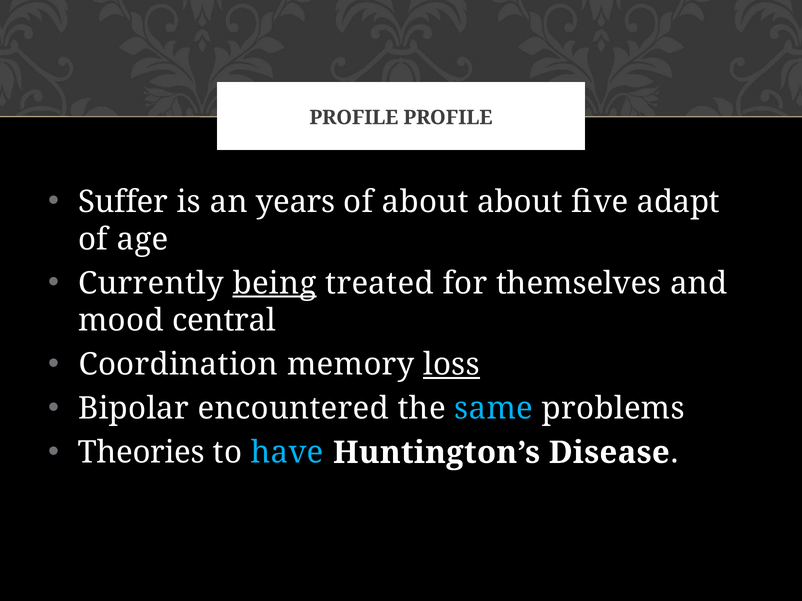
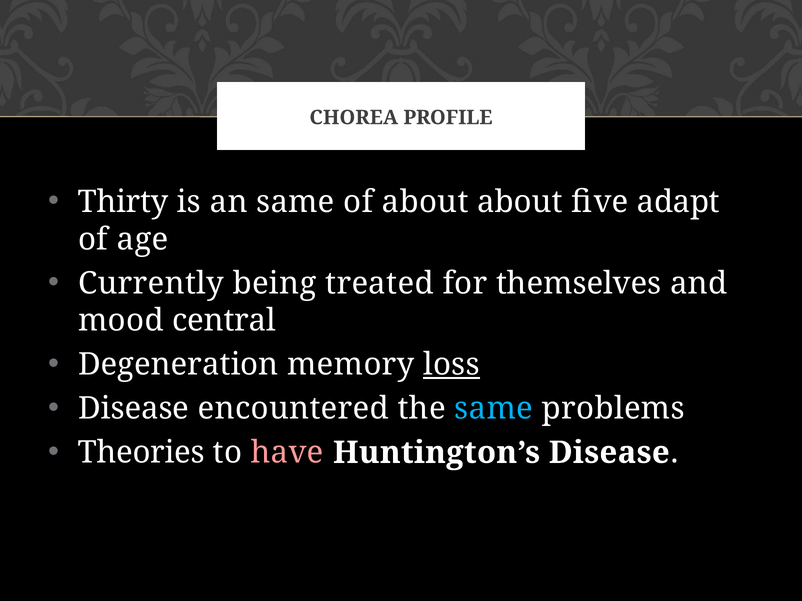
PROFILE: PROFILE -> CHOREA (354, 118)
Suffer: Suffer -> Thirty (123, 202)
an years: years -> same (295, 202)
being underline: present -> none (274, 283)
Coordination: Coordination -> Degeneration (178, 365)
Bipolar: Bipolar -> Disease (134, 409)
have colour: light blue -> pink (287, 453)
